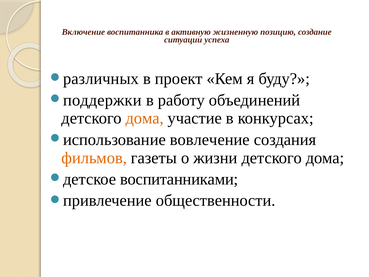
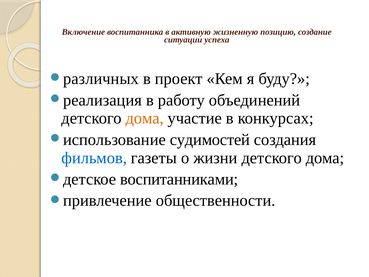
поддержки: поддержки -> реализация (102, 100)
вовлечение: вовлечение -> судимостей (210, 140)
фильмов colour: orange -> blue (94, 158)
